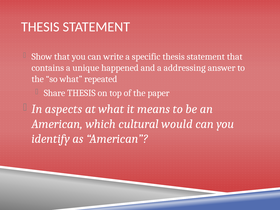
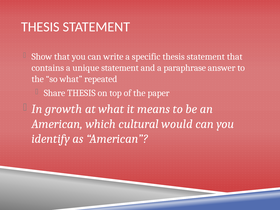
unique happened: happened -> statement (120, 68)
addressing: addressing -> paraphrase (185, 68)
aspects: aspects -> growth (64, 109)
